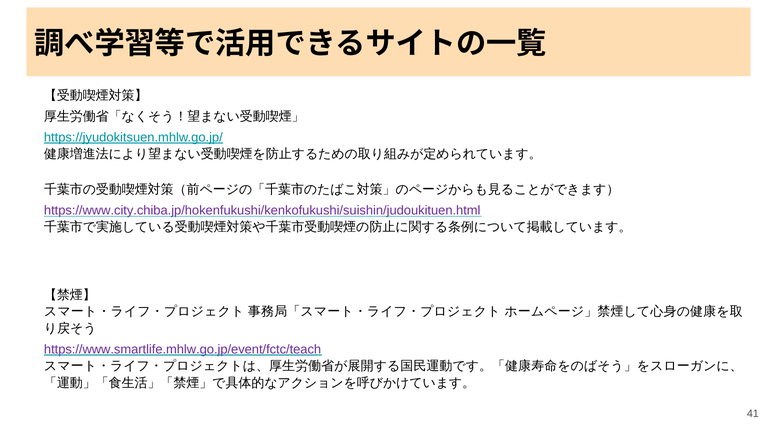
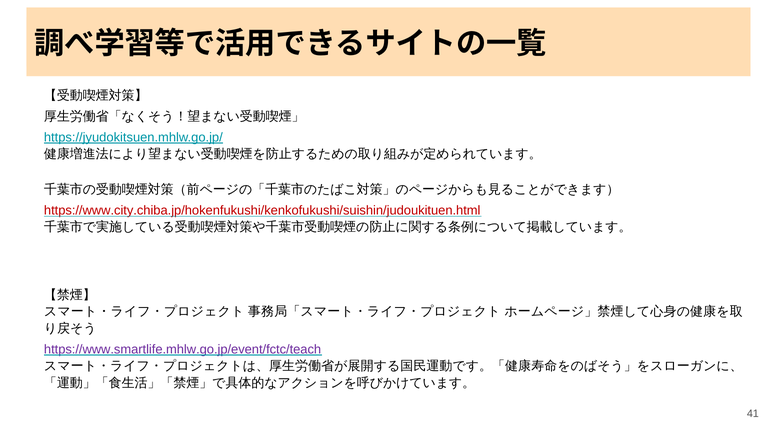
https://www.city.chiba.jp/hokenfukushi/kenkofukushi/suishin/judoukituen.html colour: purple -> red (262, 211)
